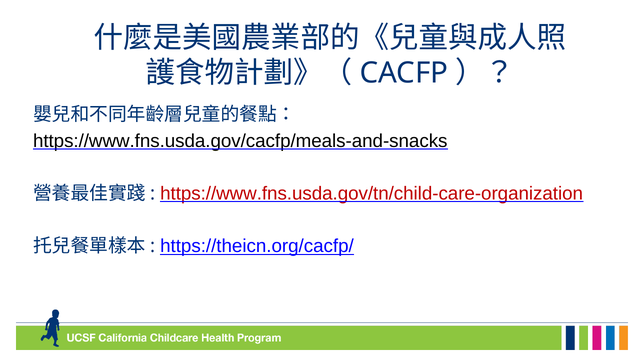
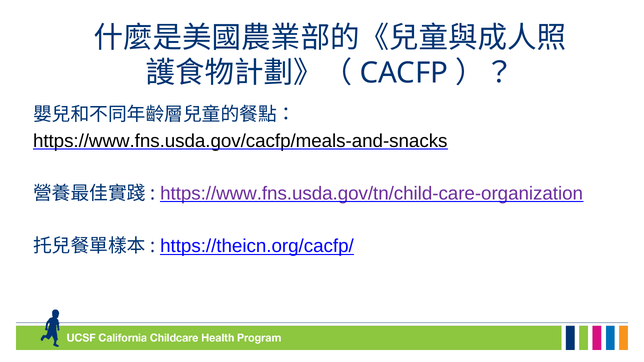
https://www.fns.usda.gov/tn/child-care-organization colour: red -> purple (372, 194)
